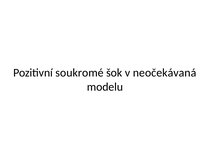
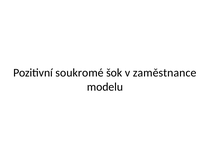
neočekávaná: neočekávaná -> zaměstnance (165, 73)
